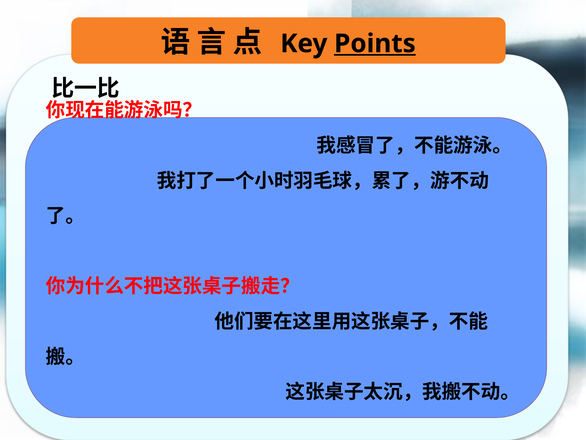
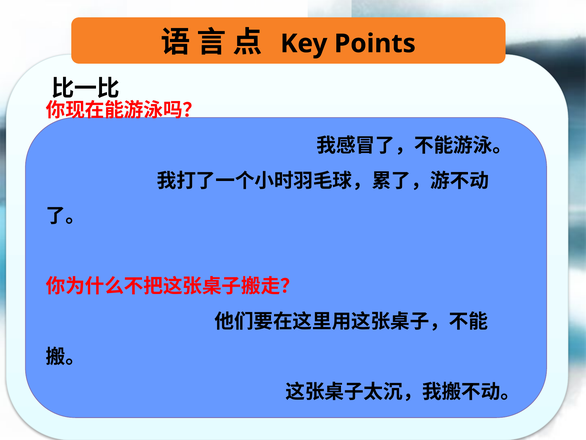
Points underline: present -> none (375, 44)
